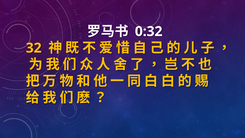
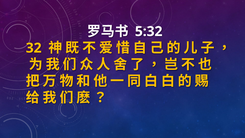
0:32: 0:32 -> 5:32 (149, 31)
